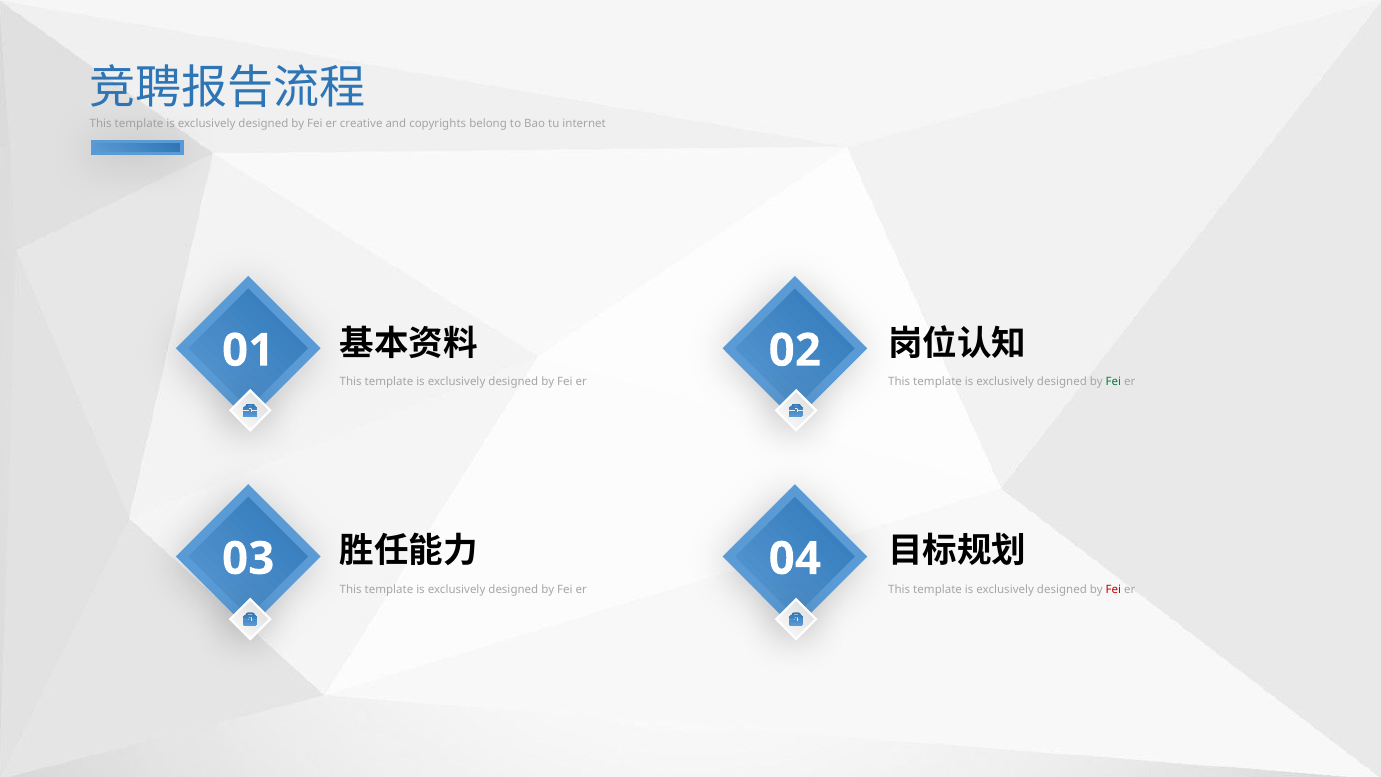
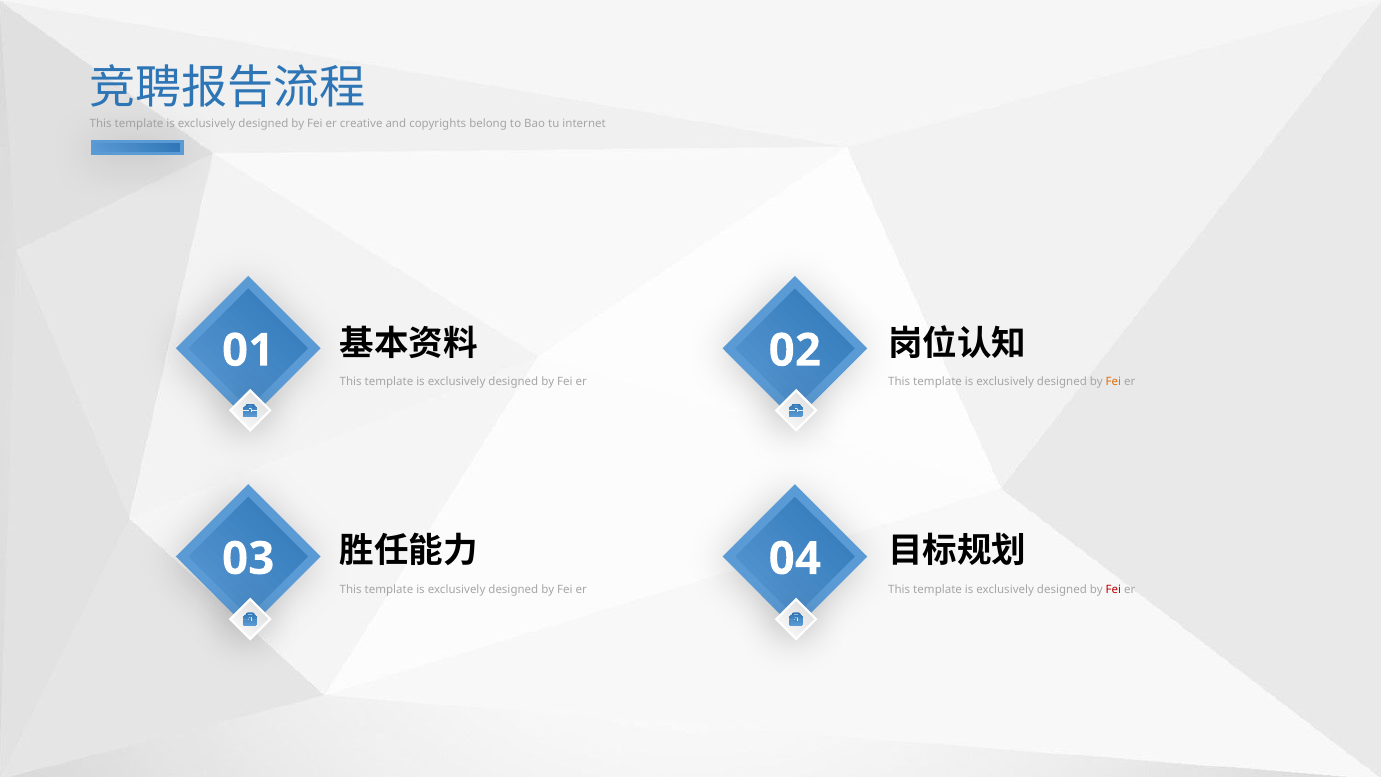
Fei colour: green -> orange (1113, 381)
